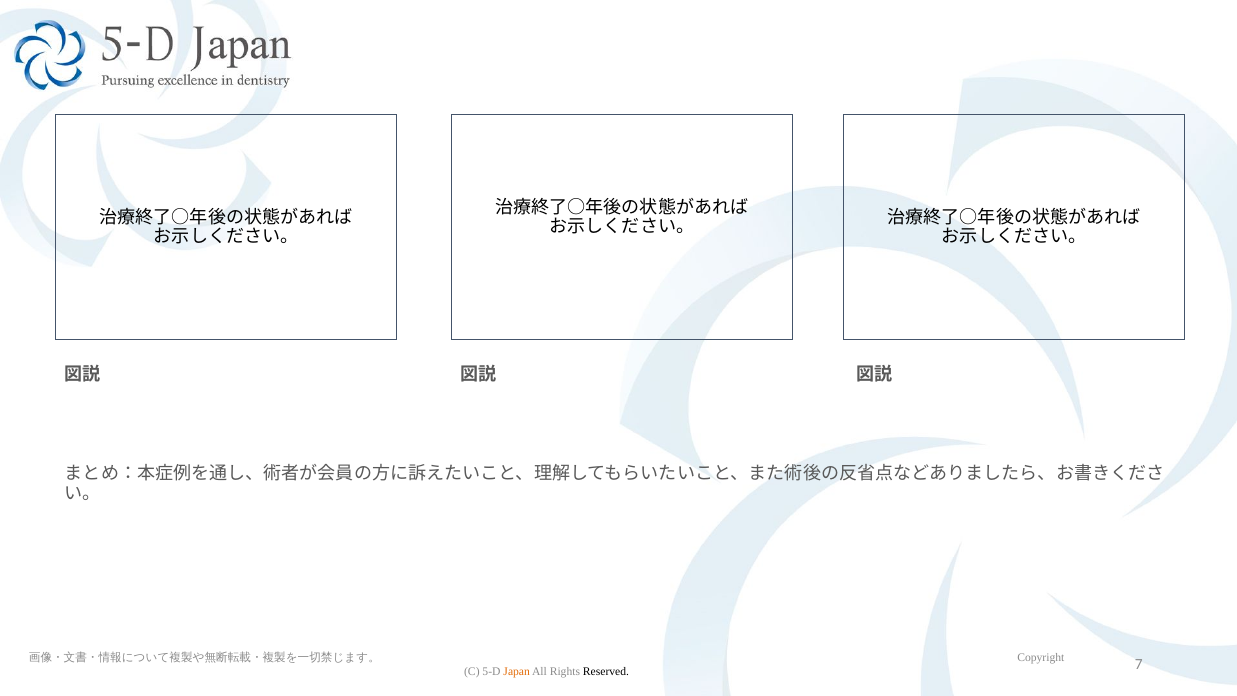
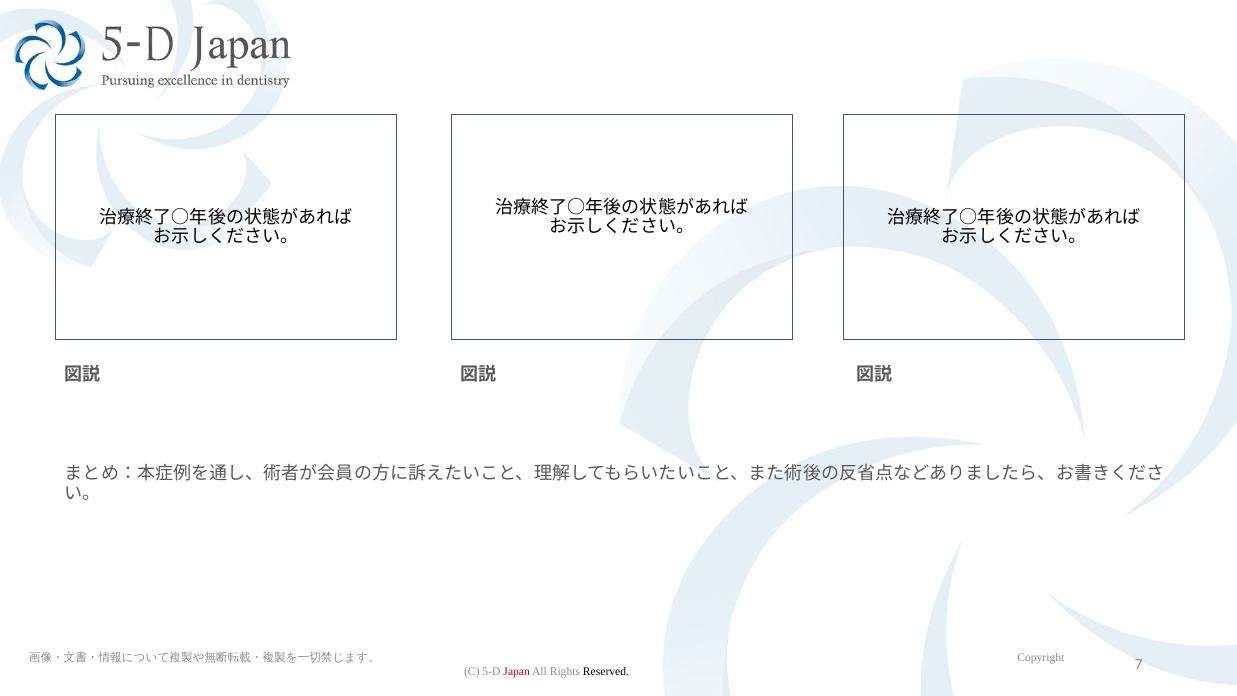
Japan colour: orange -> red (517, 671)
